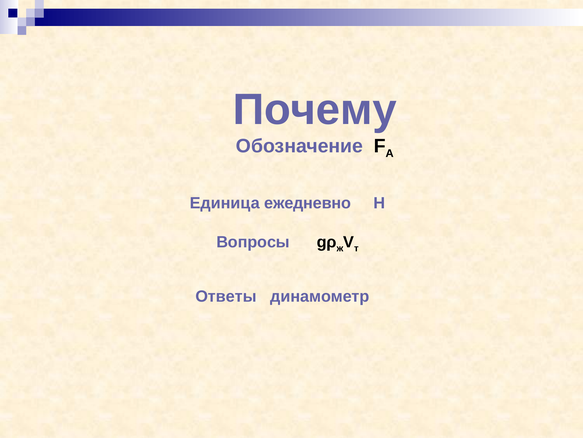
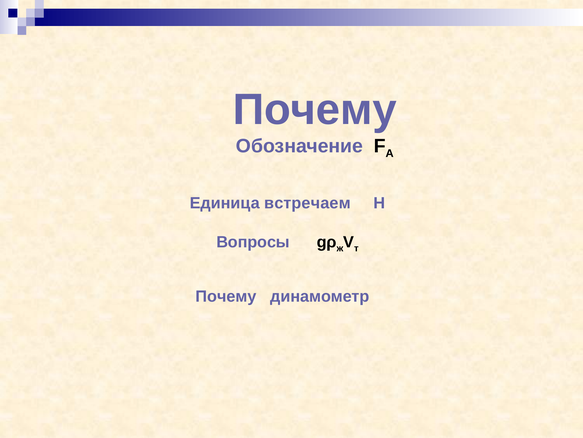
ежедневно: ежедневно -> встречаем (307, 203)
Ответы: Ответы -> Почему (226, 296)
